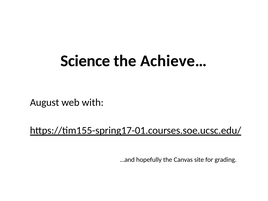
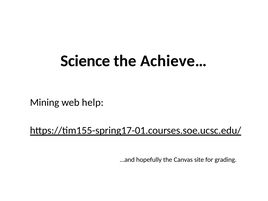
August: August -> Mining (45, 103)
with: with -> help (93, 103)
